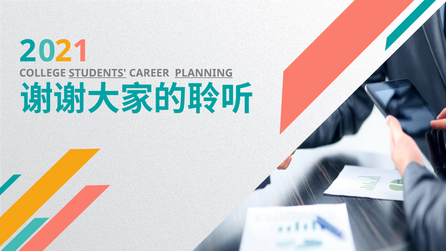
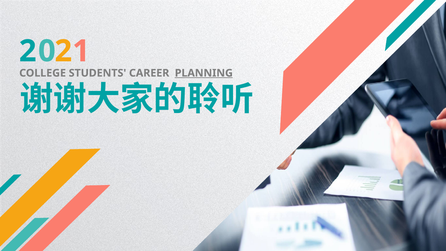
STUDENTS underline: present -> none (97, 73)
